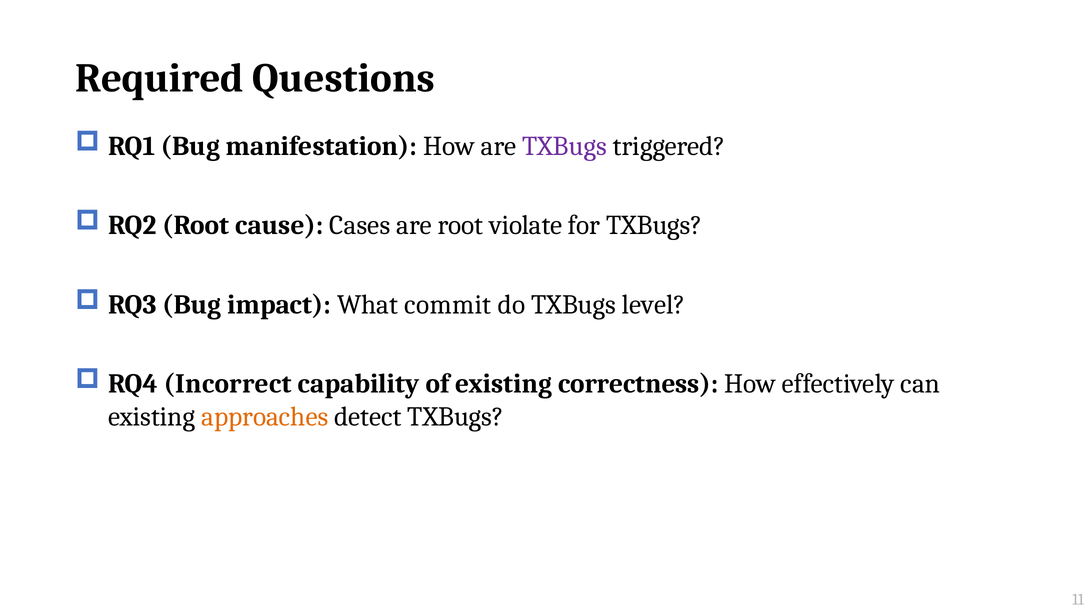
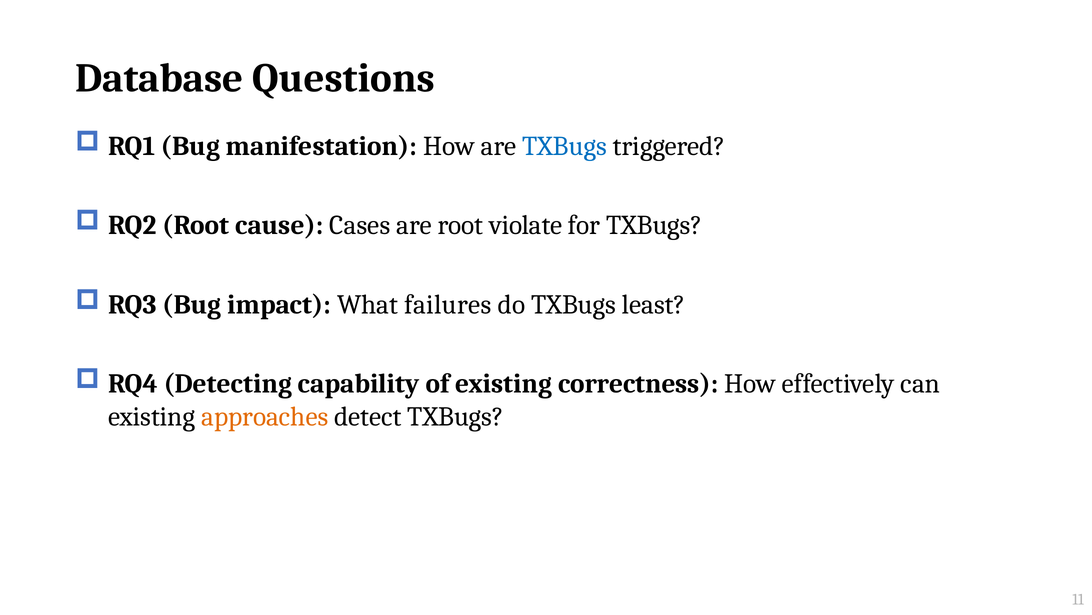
Required: Required -> Database (159, 78)
TXBugs colour: purple -> blue (564, 146)
commit: commit -> failures (448, 304)
level: level -> least (654, 304)
Incorrect: Incorrect -> Detecting (228, 383)
